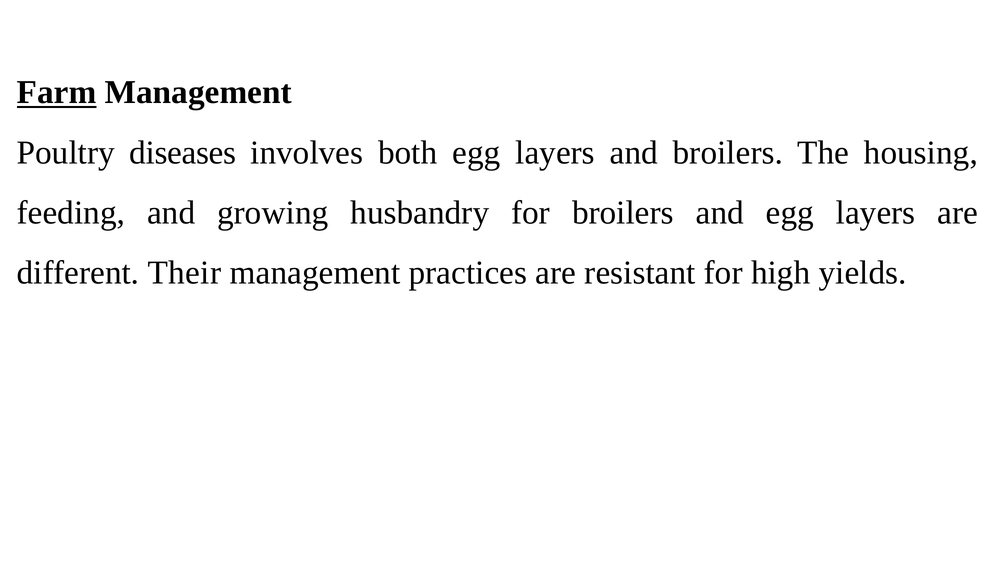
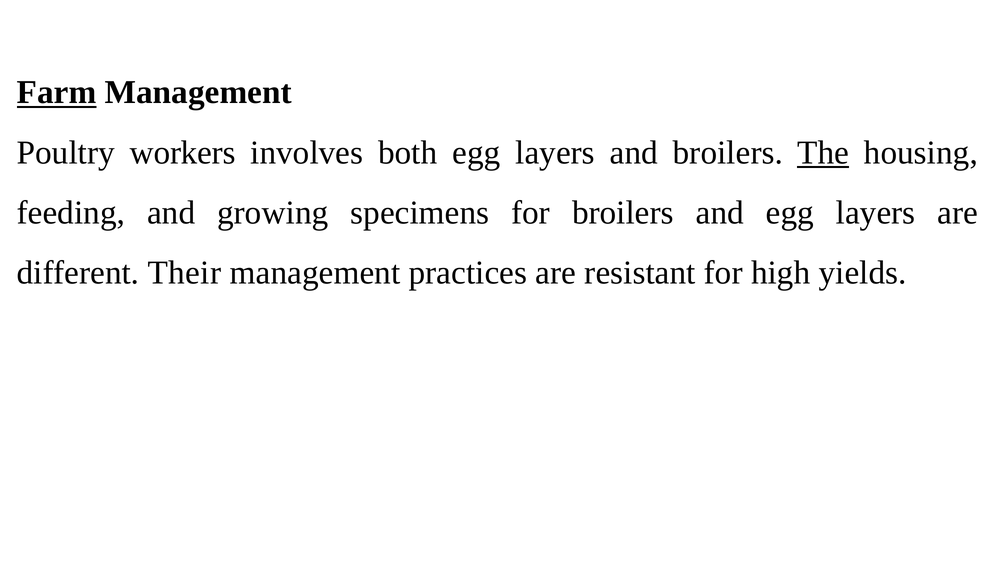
diseases: diseases -> workers (183, 152)
The underline: none -> present (823, 152)
husbandry: husbandry -> specimens (420, 212)
